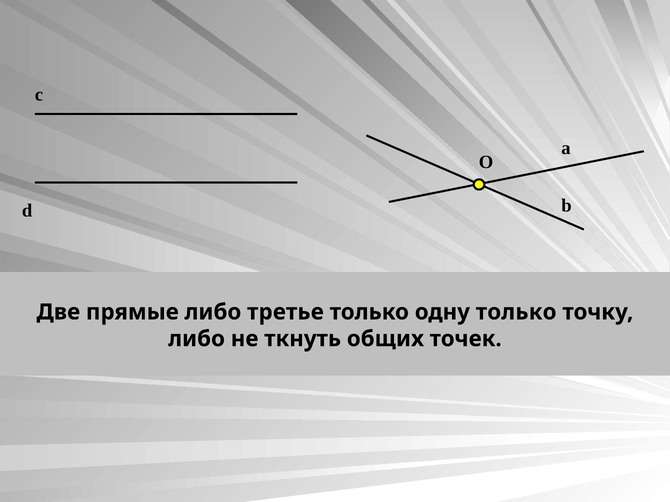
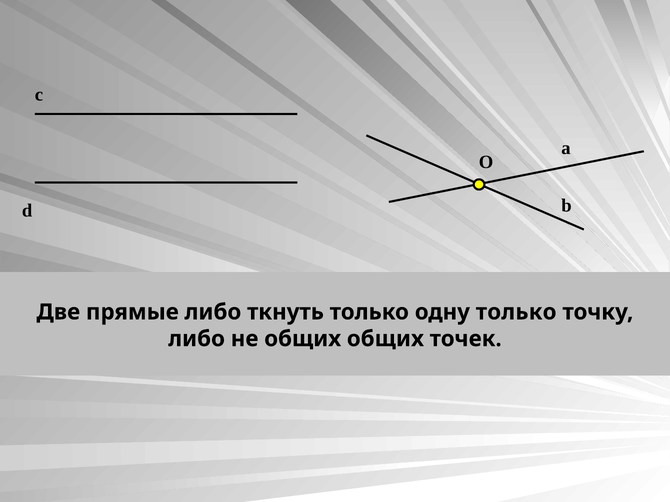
третье: третье -> ткнуть (285, 312)
не ткнуть: ткнуть -> общих (303, 339)
